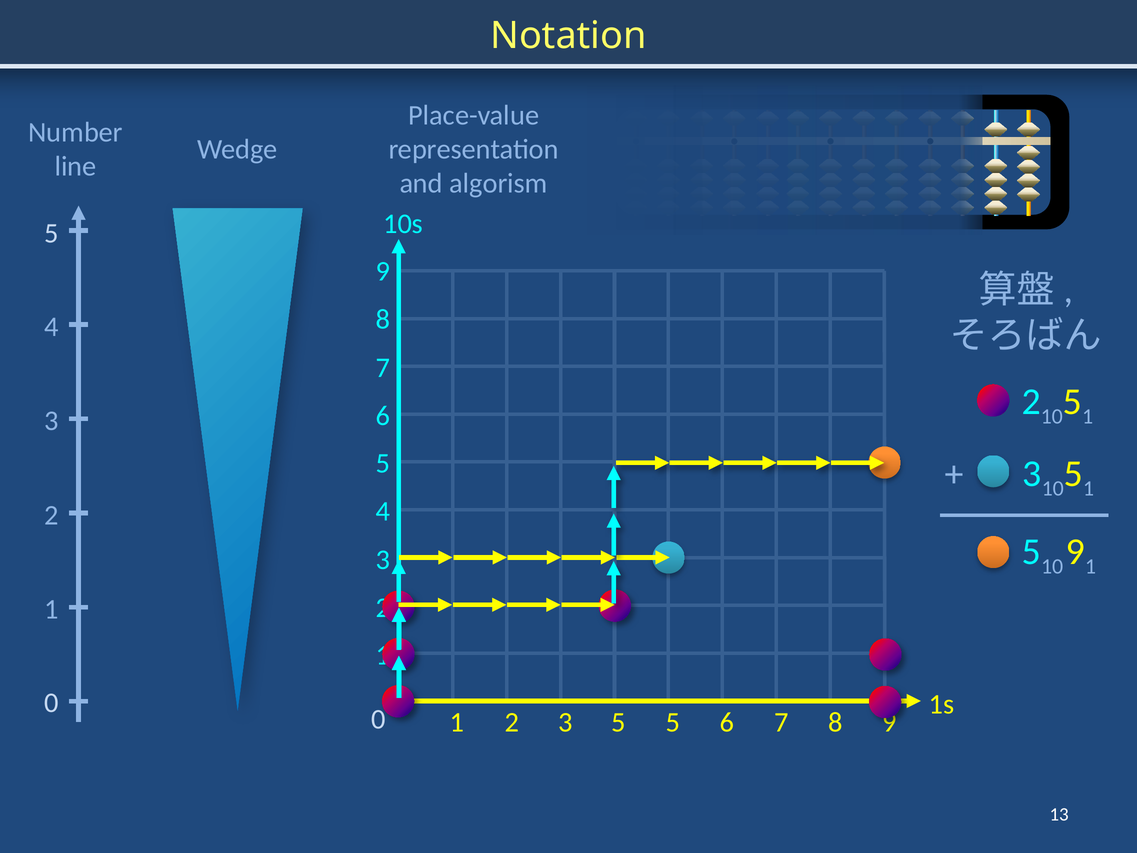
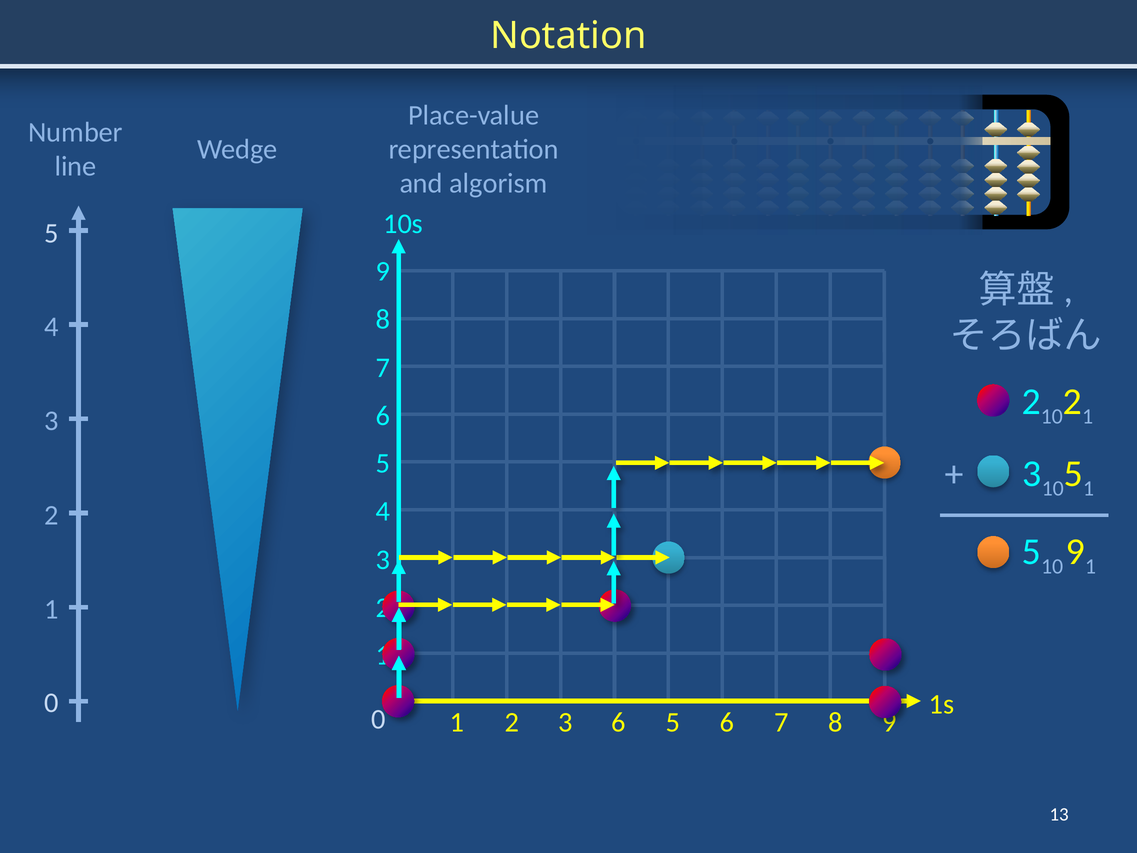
5: 5 -> 2 (1072, 401)
5: 5 -> 6 (619, 722)
